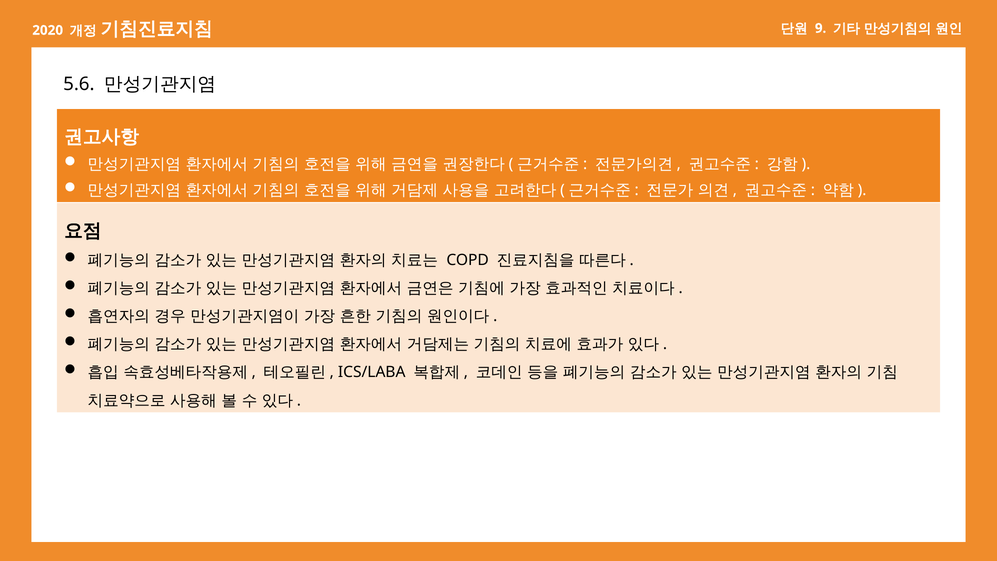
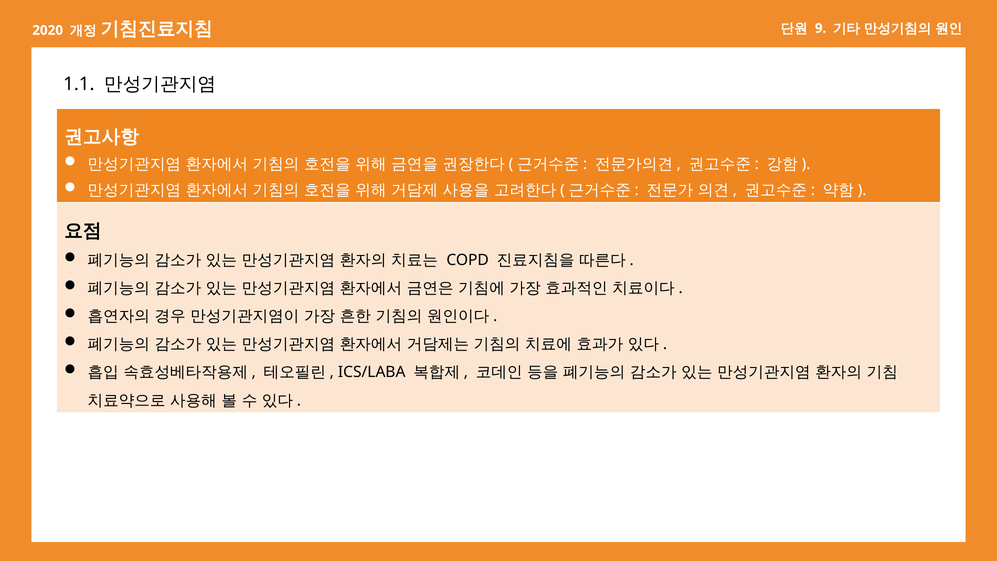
5.6: 5.6 -> 1.1 (79, 84)
